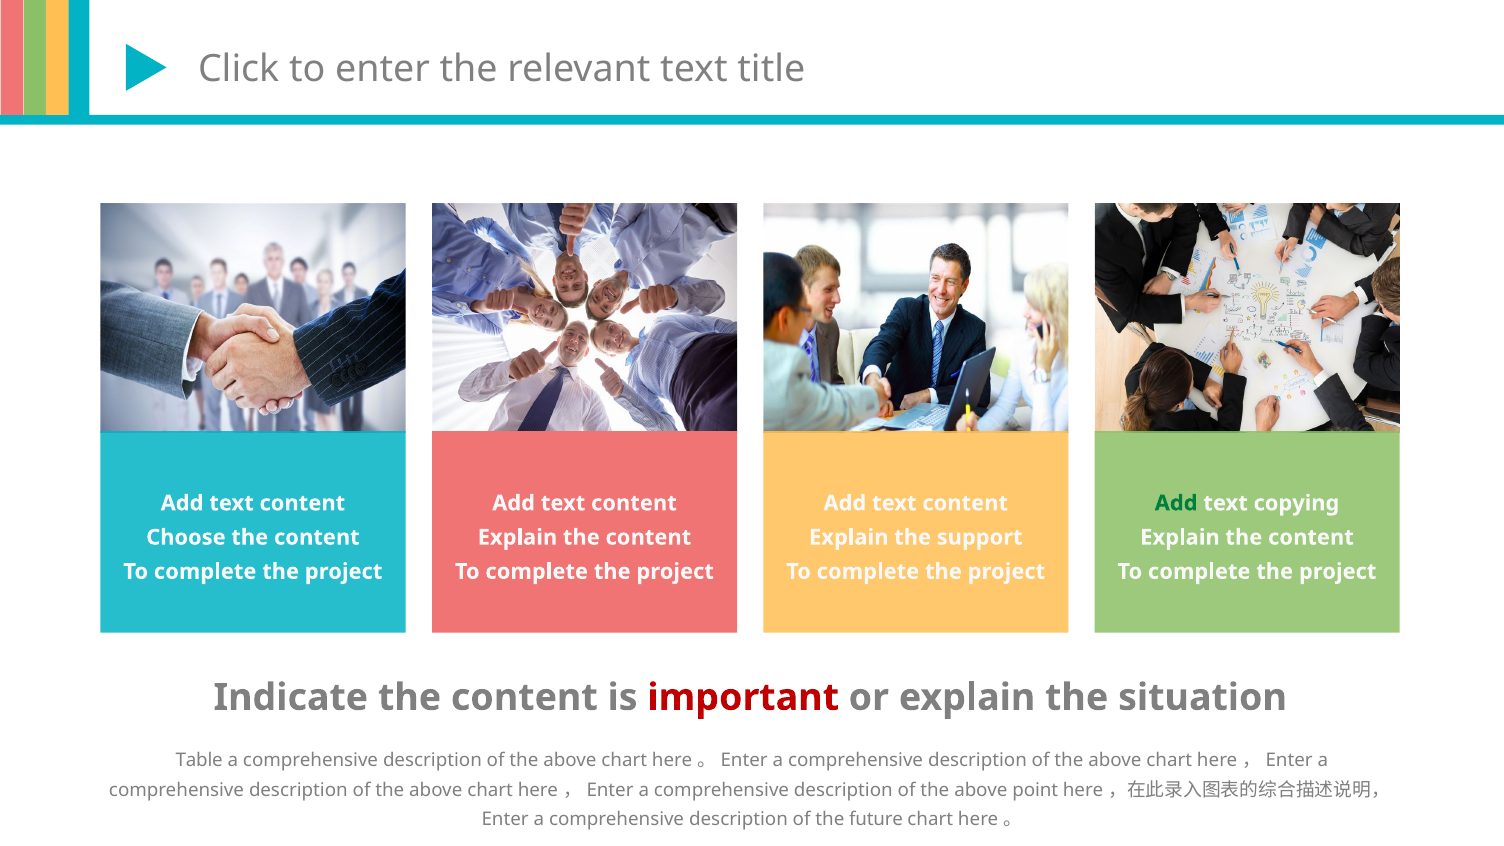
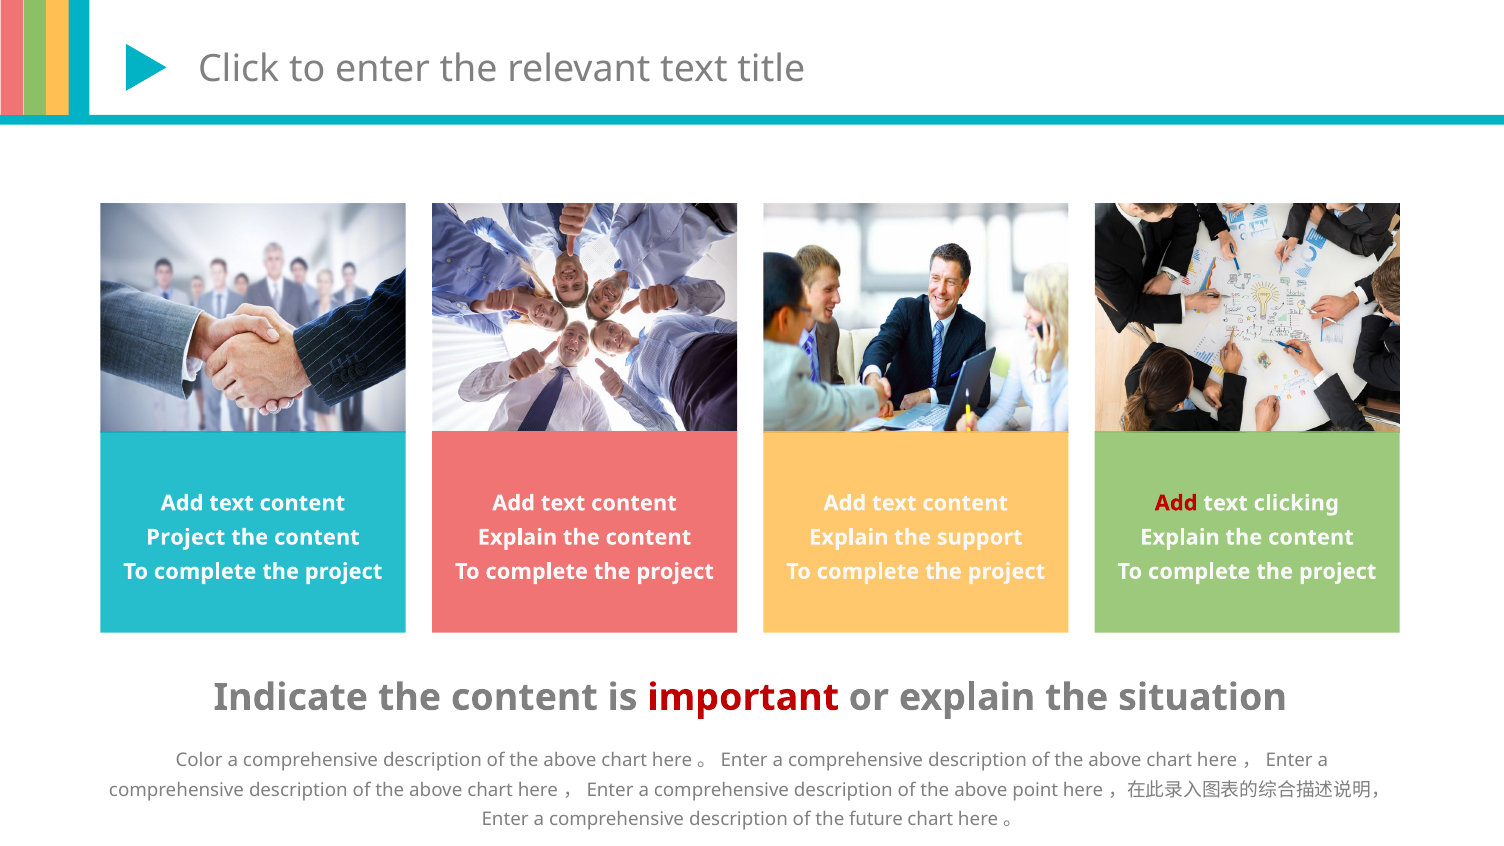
Add colour: green -> red (1176, 503)
copying: copying -> clicking (1296, 503)
Choose: Choose -> Project (186, 538)
Table: Table -> Color (199, 761)
